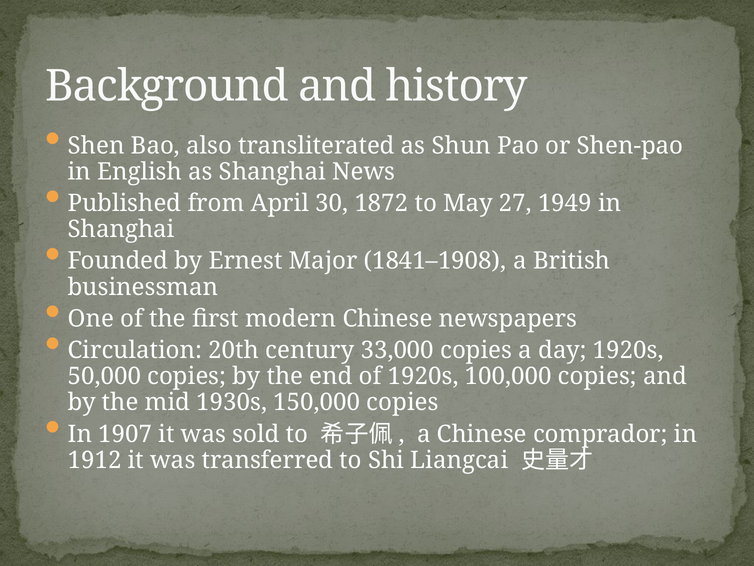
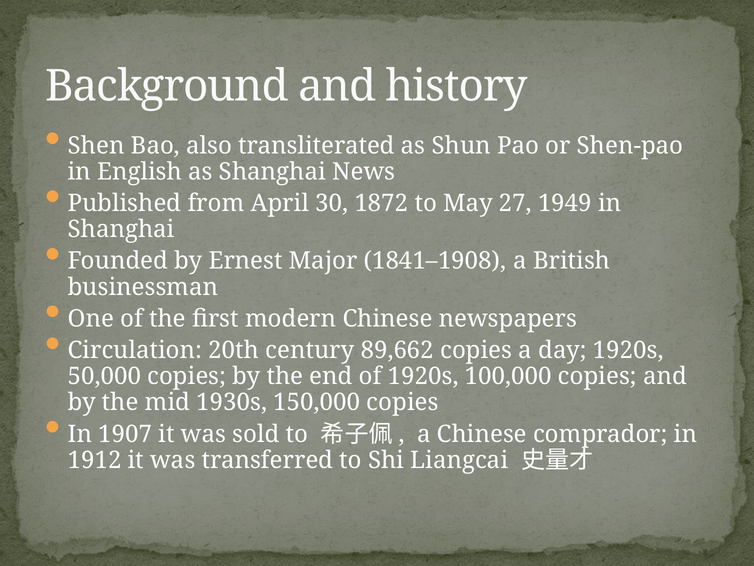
33,000: 33,000 -> 89,662 (397, 350)
